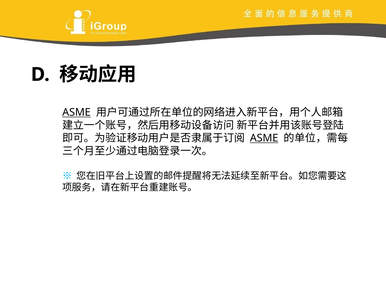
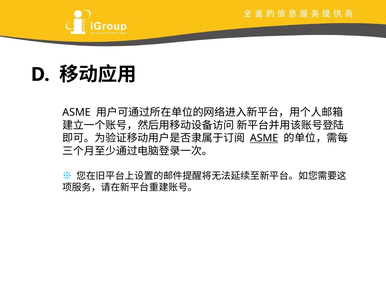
ASME underline: present -> none (77, 113)
